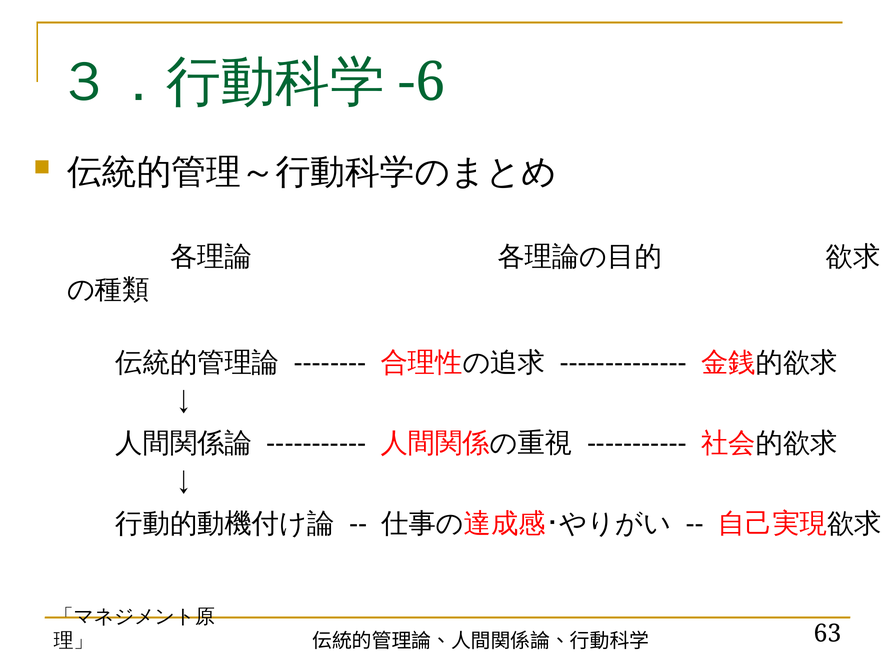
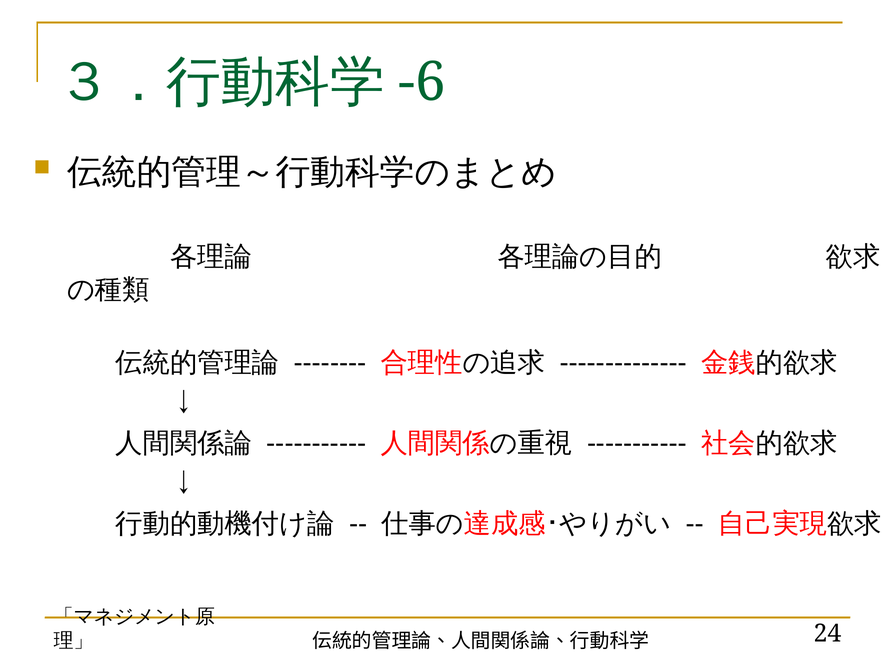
63: 63 -> 24 (827, 634)
